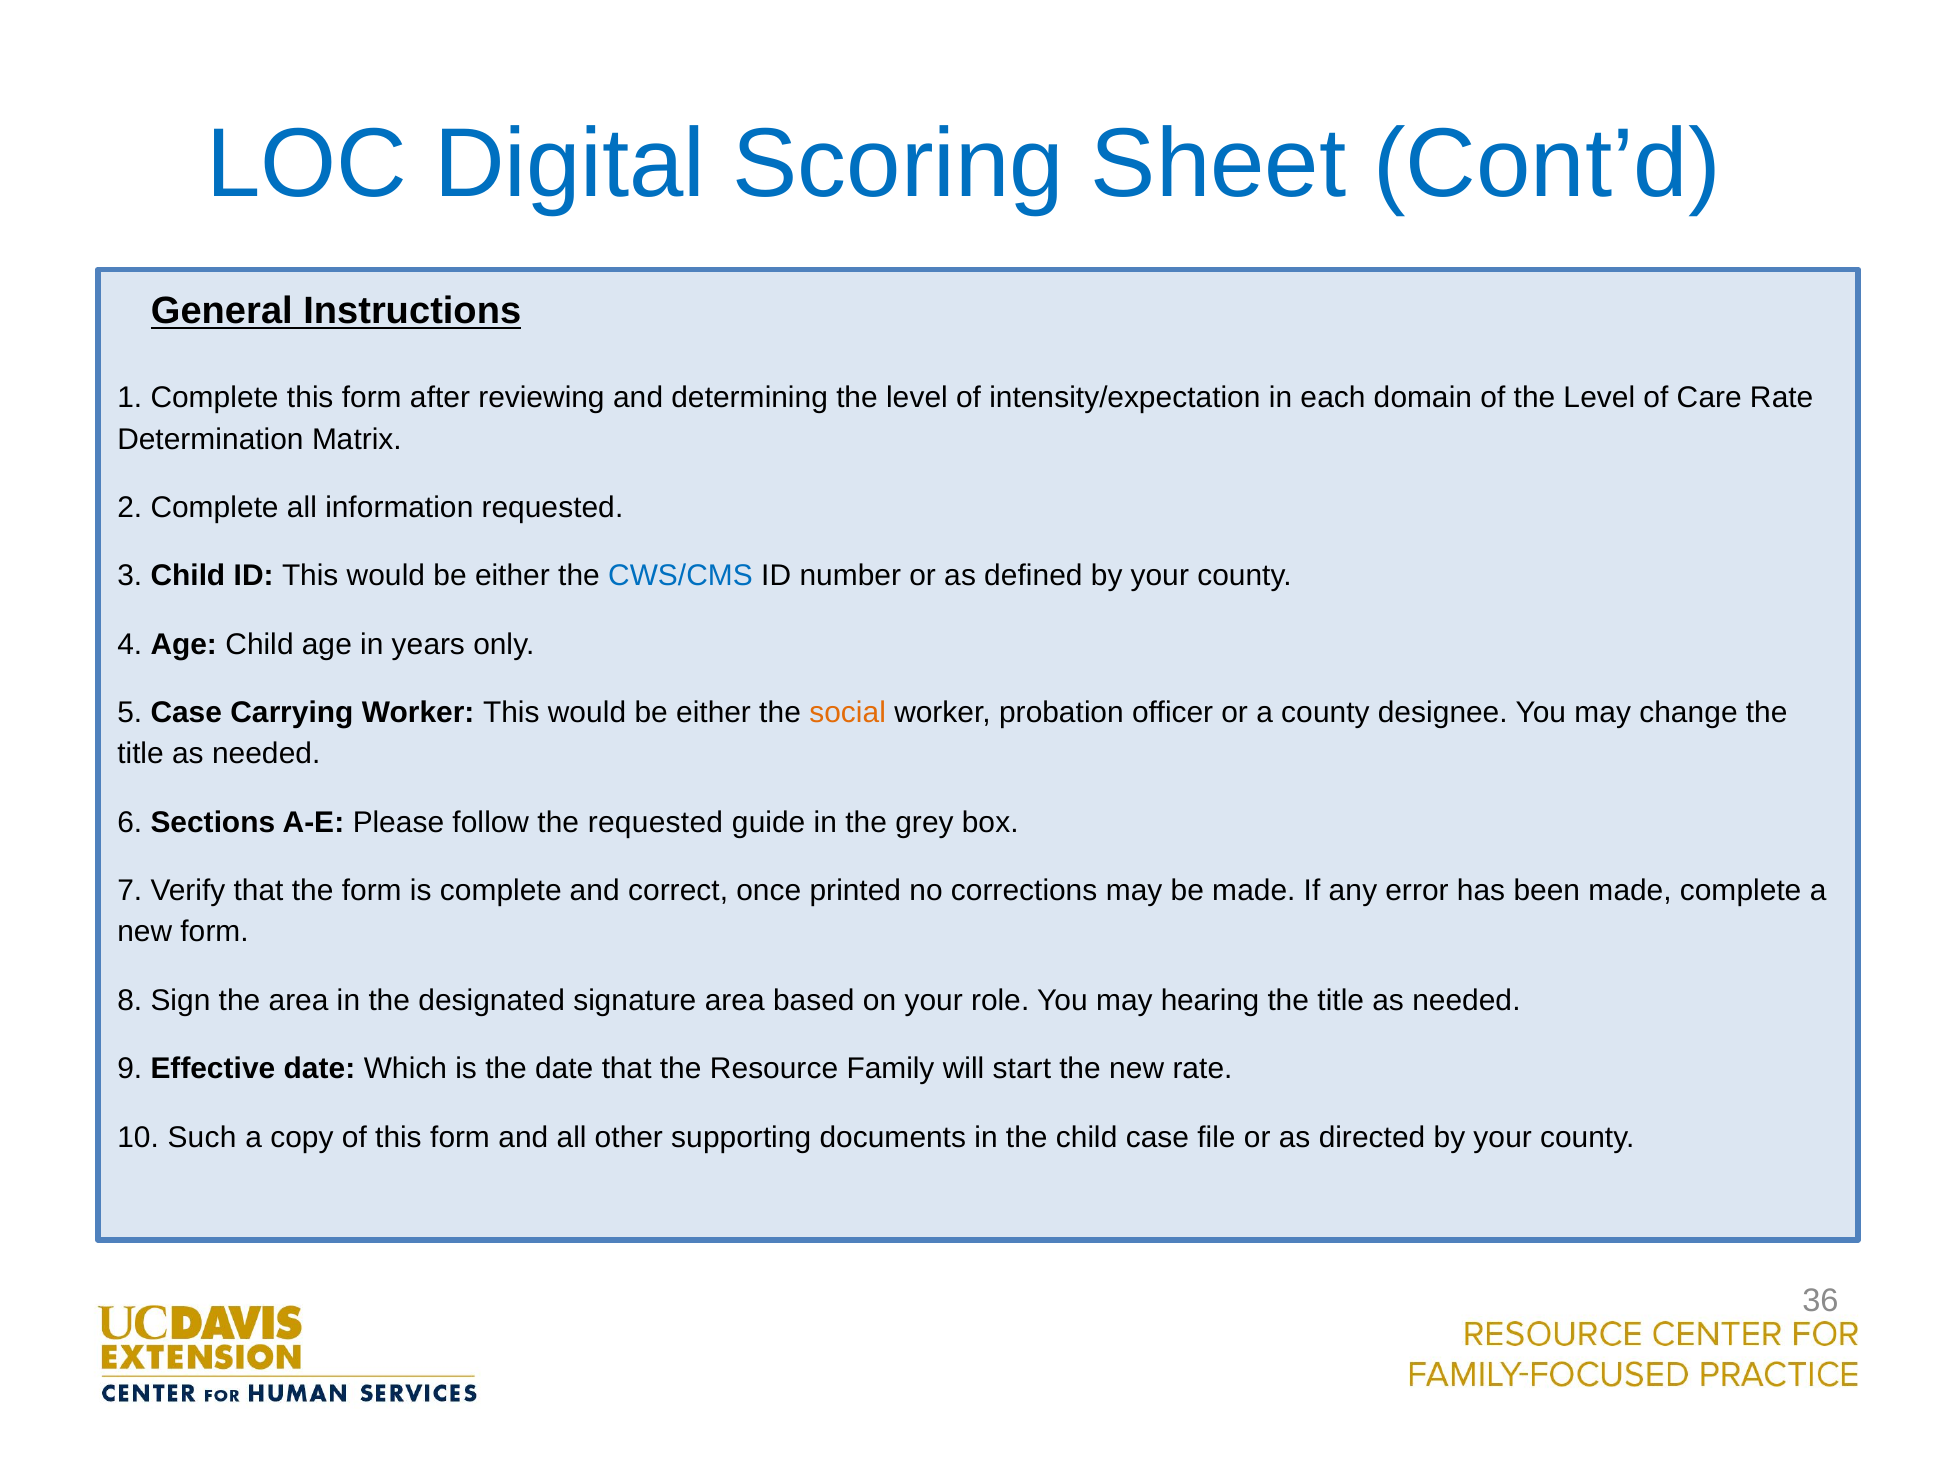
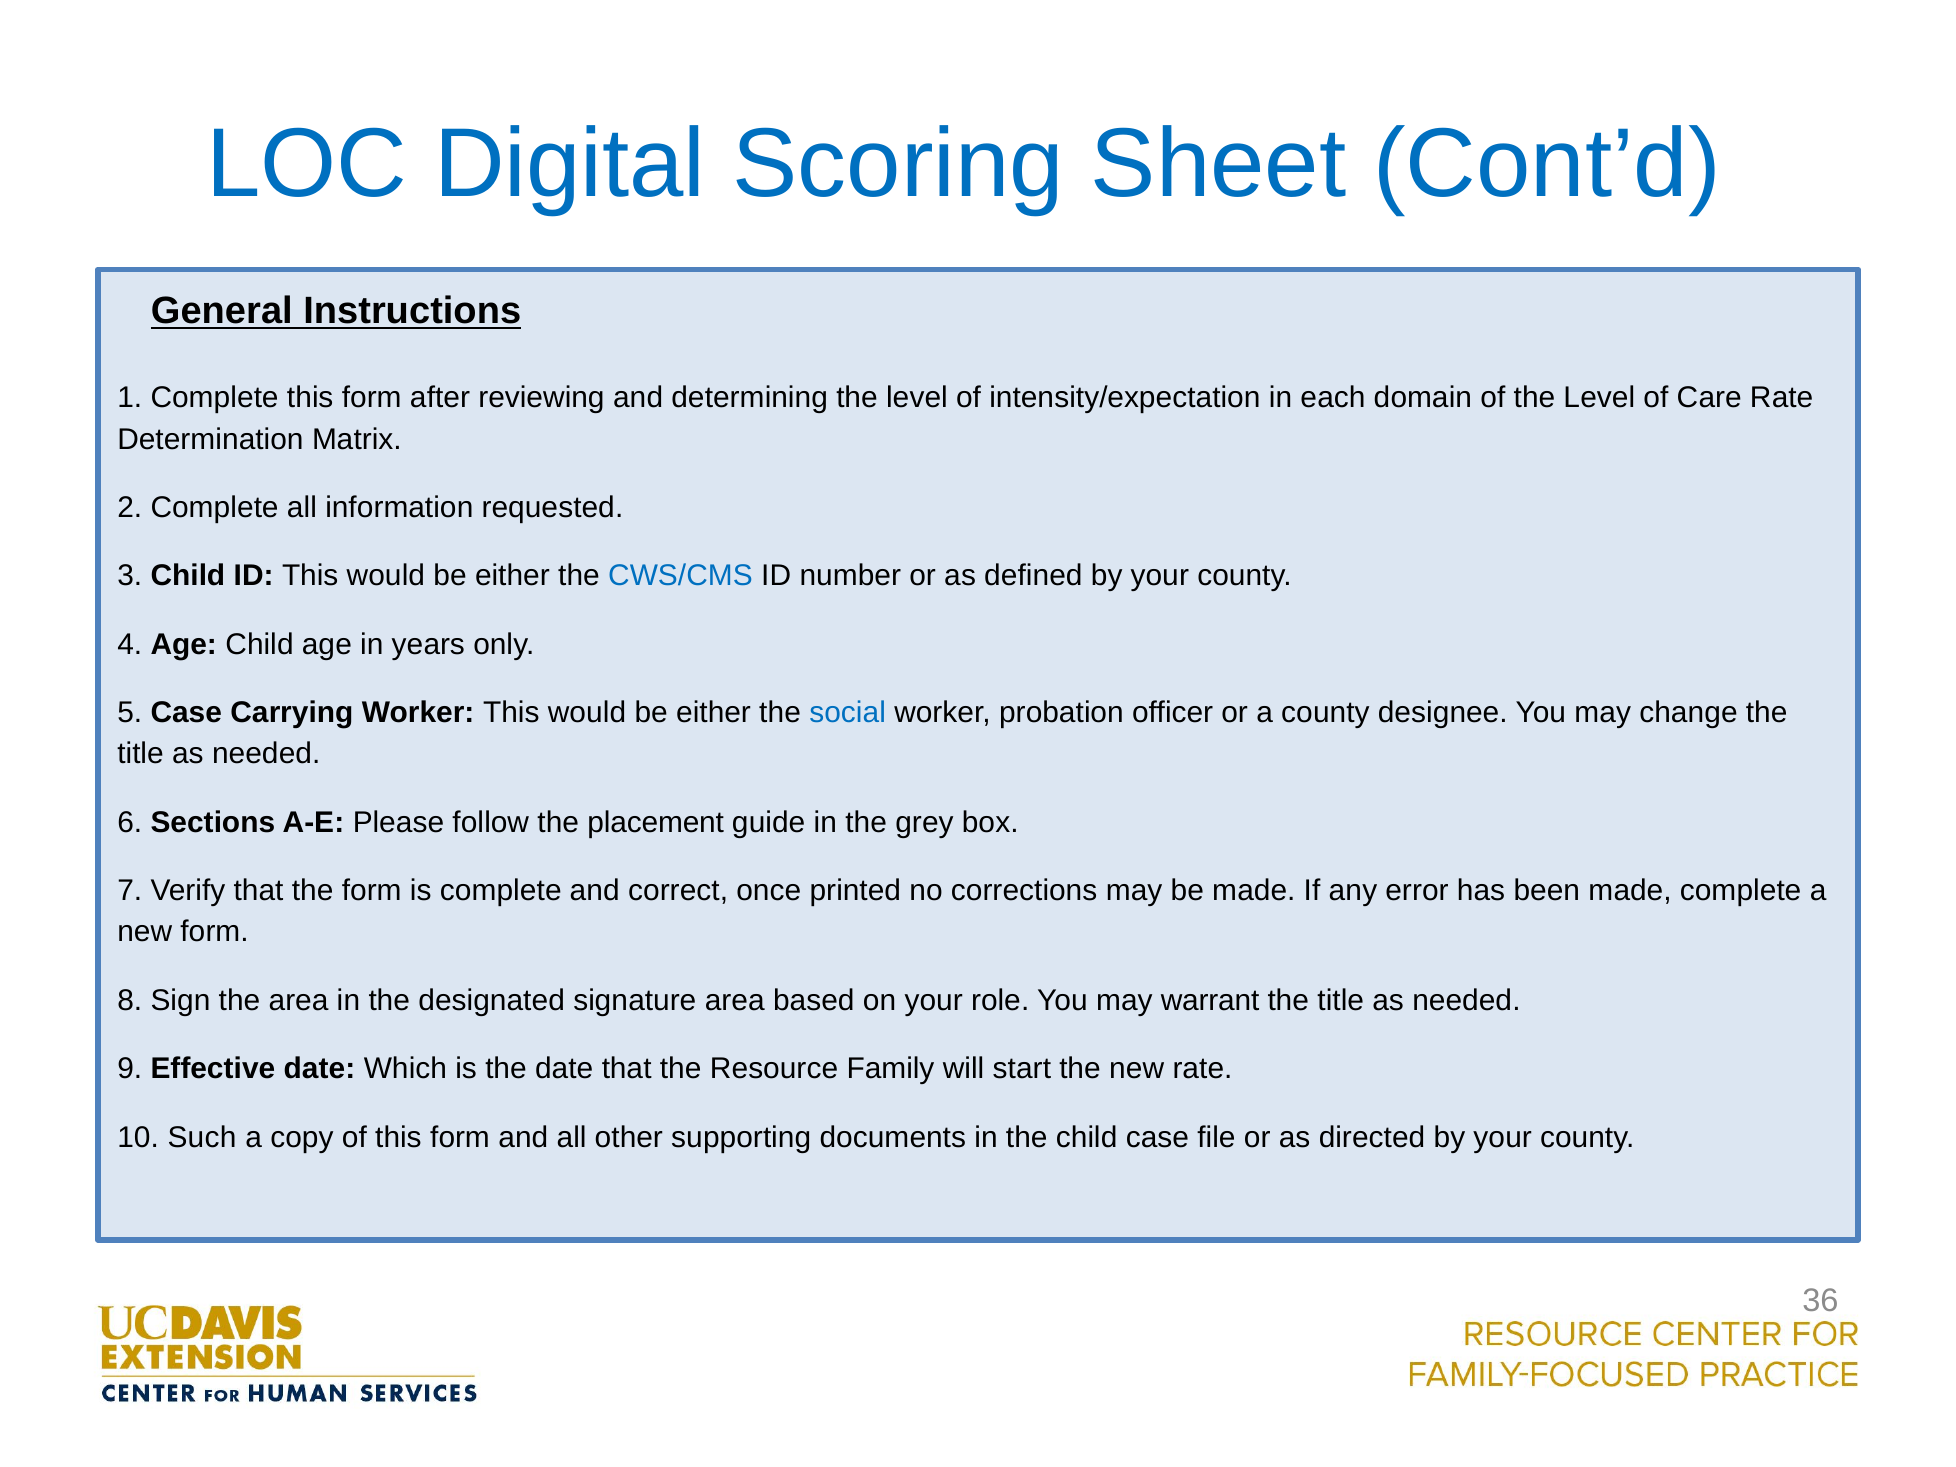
social colour: orange -> blue (848, 713)
the requested: requested -> placement (656, 822)
hearing: hearing -> warrant (1210, 1000)
